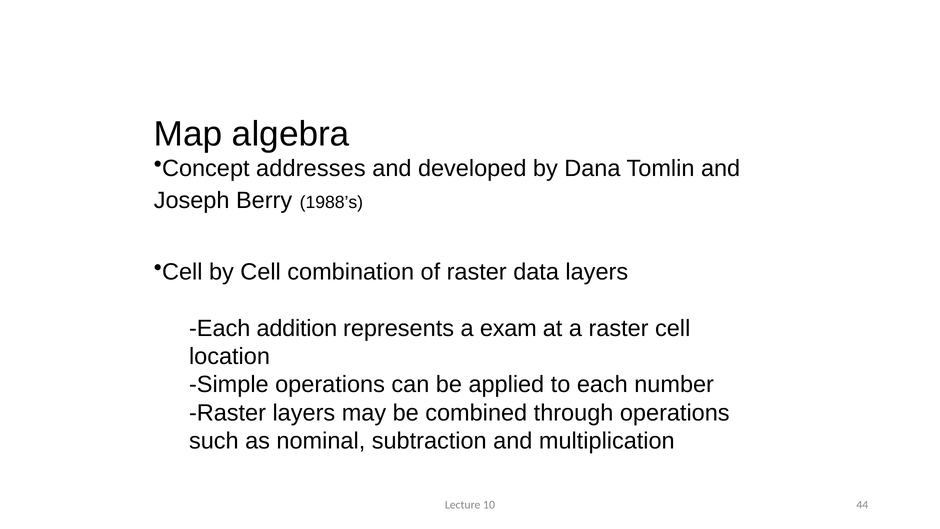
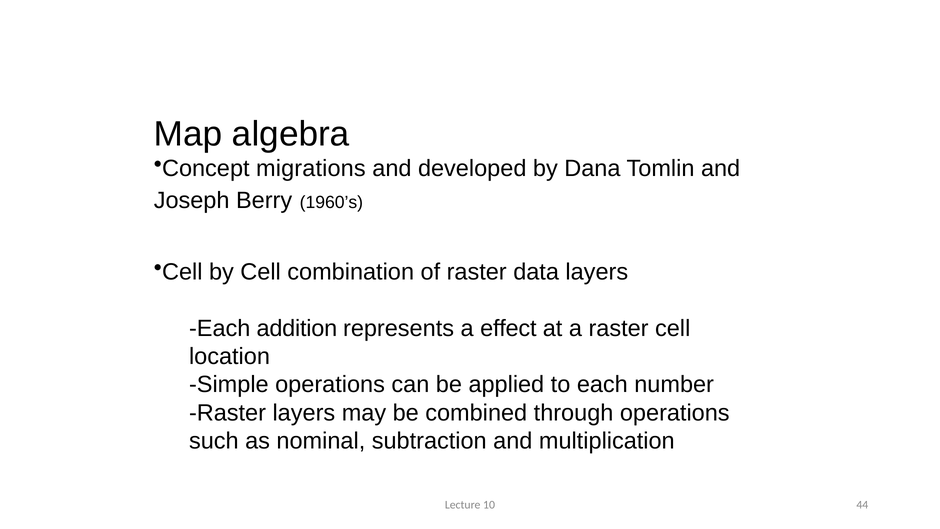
addresses: addresses -> migrations (311, 168)
1988’s: 1988’s -> 1960’s (331, 202)
exam: exam -> effect (508, 328)
